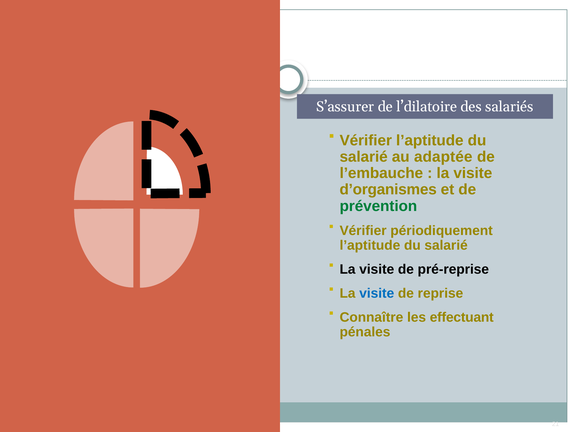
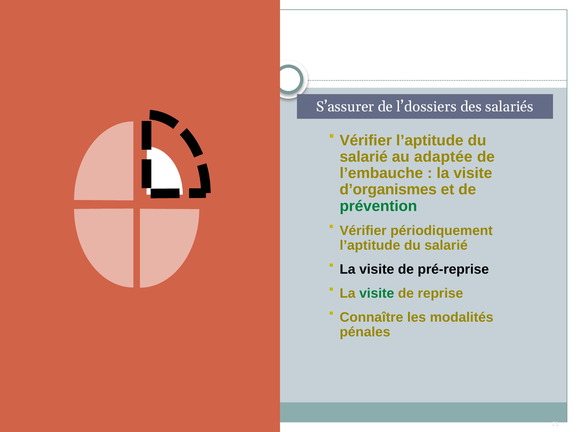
l’dilatoire: l’dilatoire -> l’dossiers (427, 107)
visite colour: blue -> green (377, 294)
effectuant: effectuant -> modalités (462, 318)
